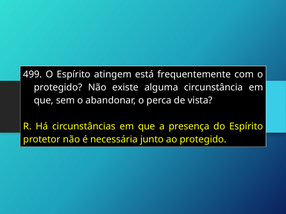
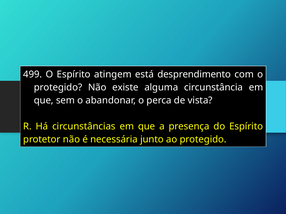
frequentemente: frequentemente -> desprendimento (194, 75)
